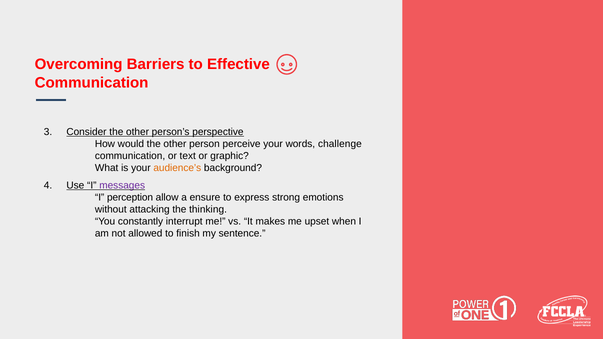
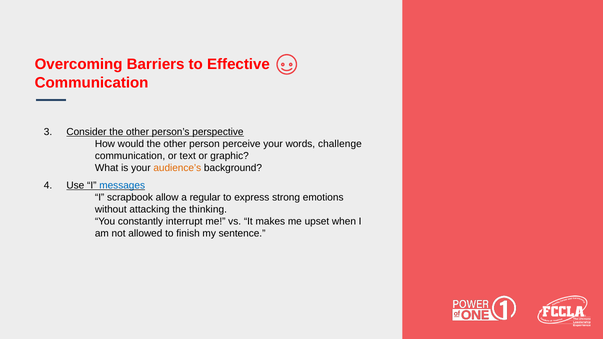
messages colour: purple -> blue (122, 185)
perception: perception -> scrapbook (130, 197)
ensure: ensure -> regular (205, 197)
